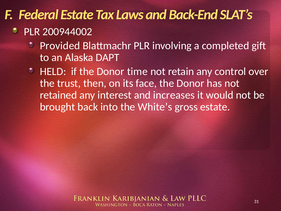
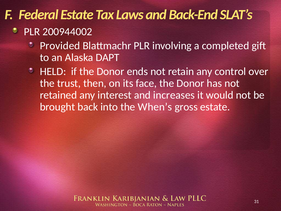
time: time -> ends (137, 71)
White’s: White’s -> When’s (155, 107)
